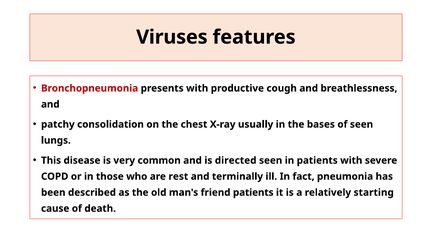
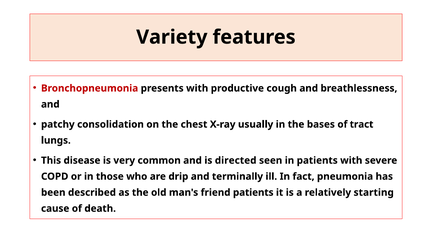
Viruses: Viruses -> Variety (172, 37)
of seen: seen -> tract (362, 124)
rest: rest -> drip (178, 176)
